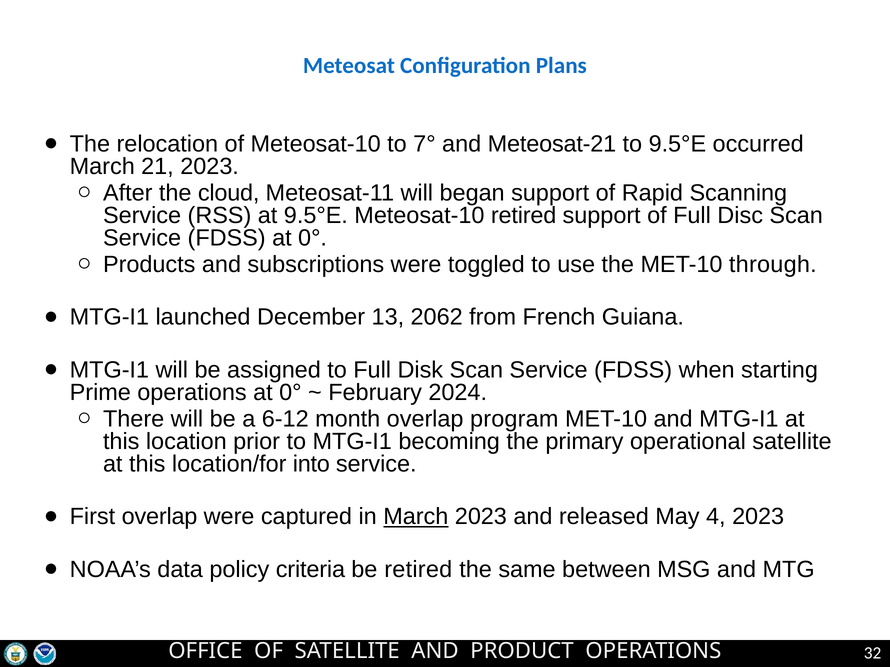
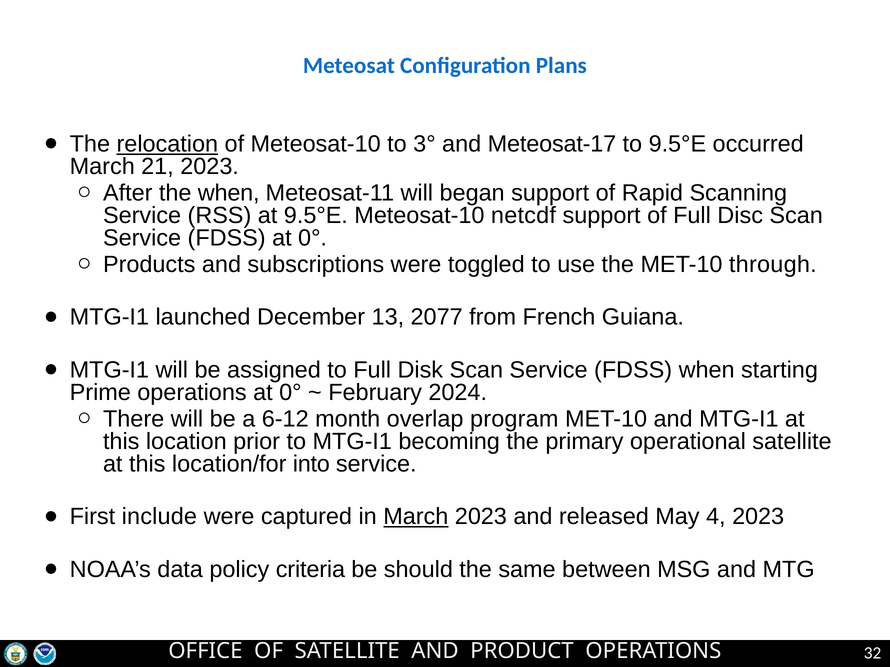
relocation underline: none -> present (167, 144)
7°: 7° -> 3° (424, 144)
Meteosat-21: Meteosat-21 -> Meteosat-17 (552, 144)
the cloud: cloud -> when (229, 193)
Meteosat-10 retired: retired -> netcdf (523, 216)
2062: 2062 -> 2077 (437, 317)
First overlap: overlap -> include (159, 517)
be retired: retired -> should (418, 570)
